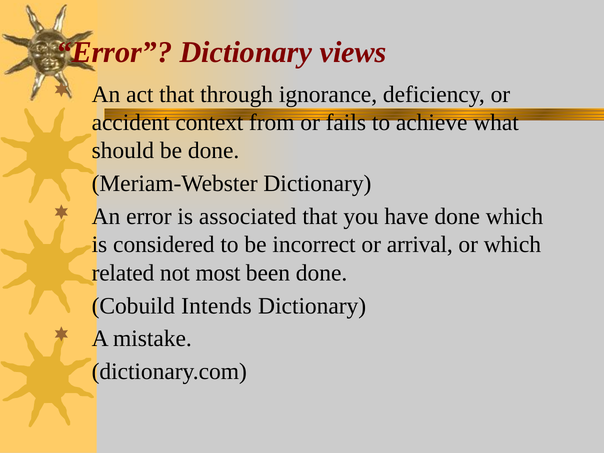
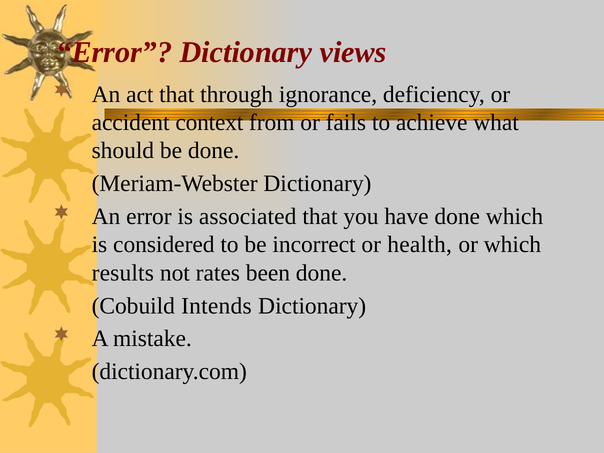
arrival: arrival -> health (420, 245)
related: related -> results (123, 273)
most: most -> rates (218, 273)
